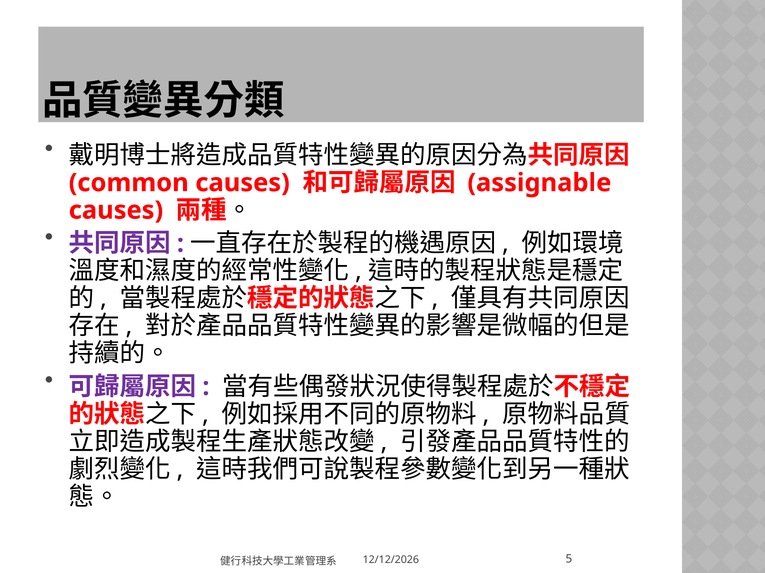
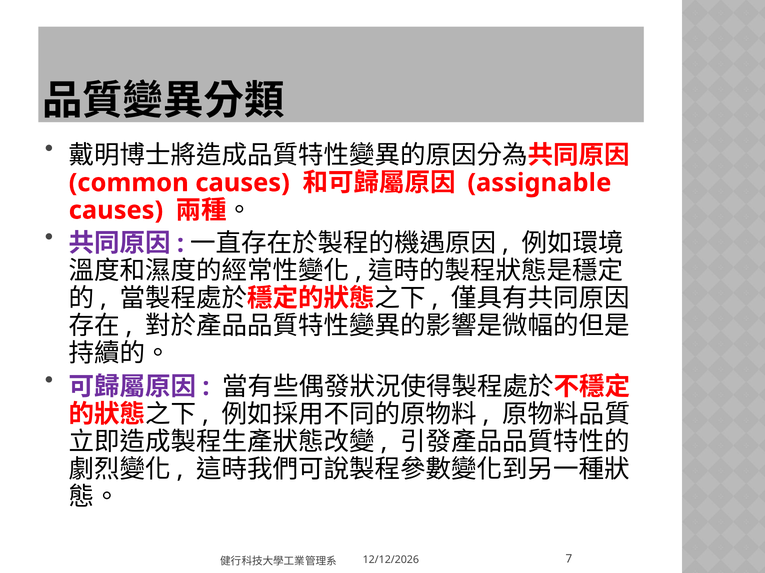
5: 5 -> 7 (569, 560)
